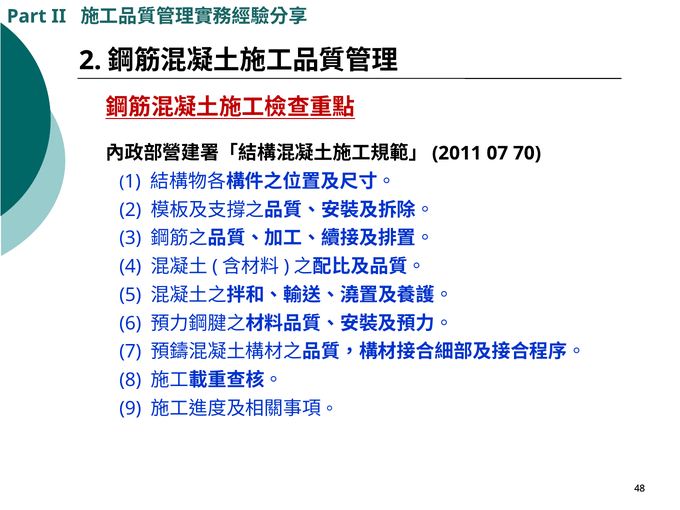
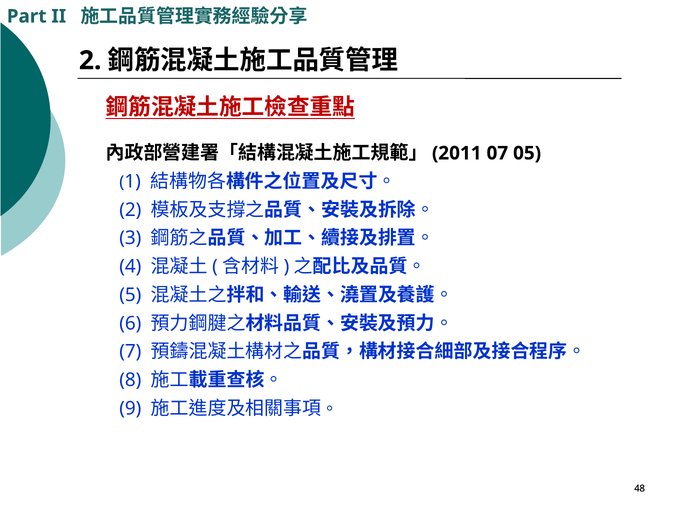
70: 70 -> 05 (527, 153)
